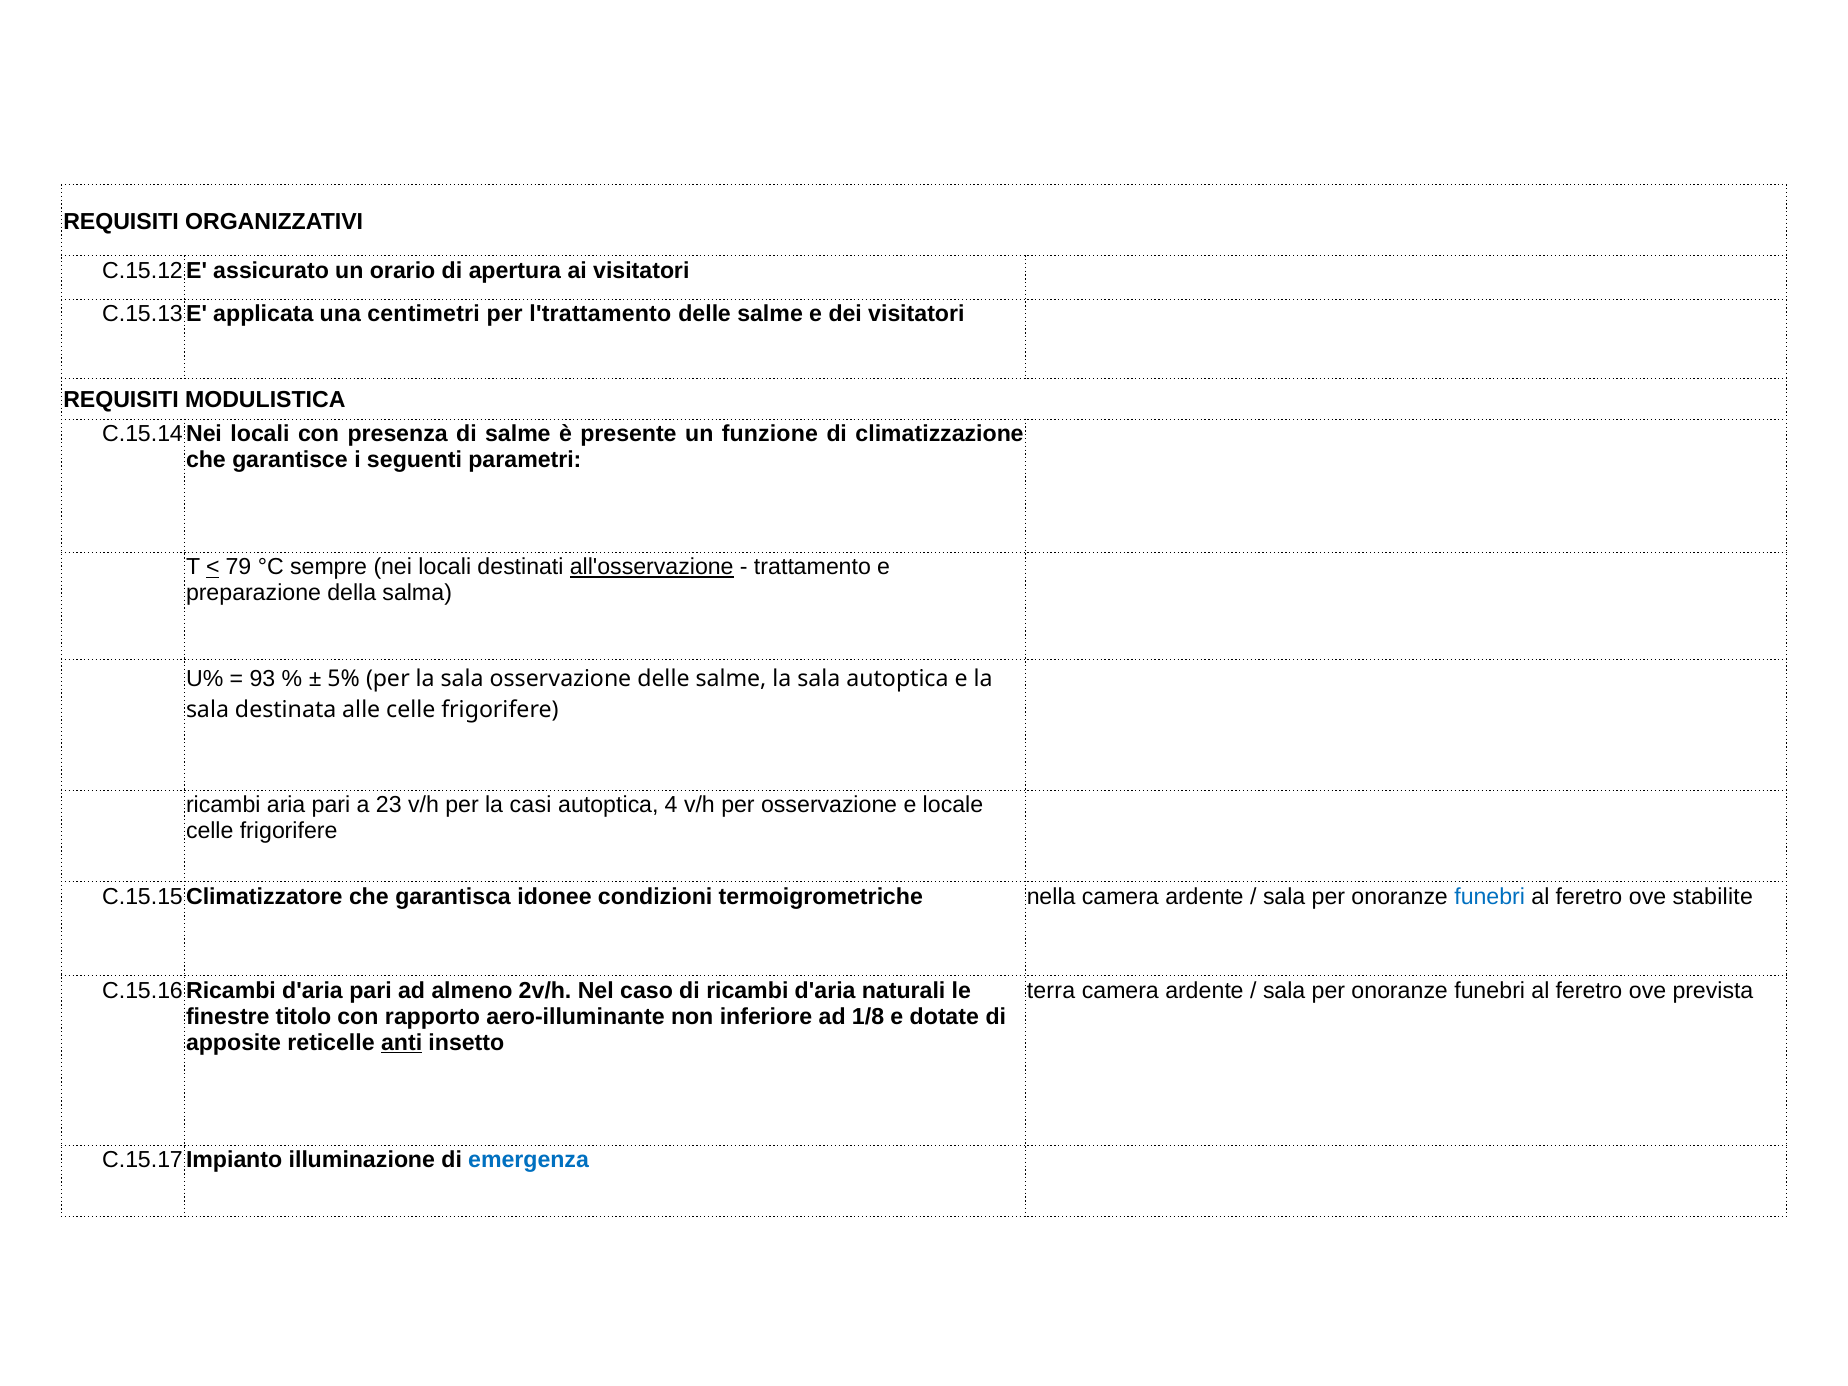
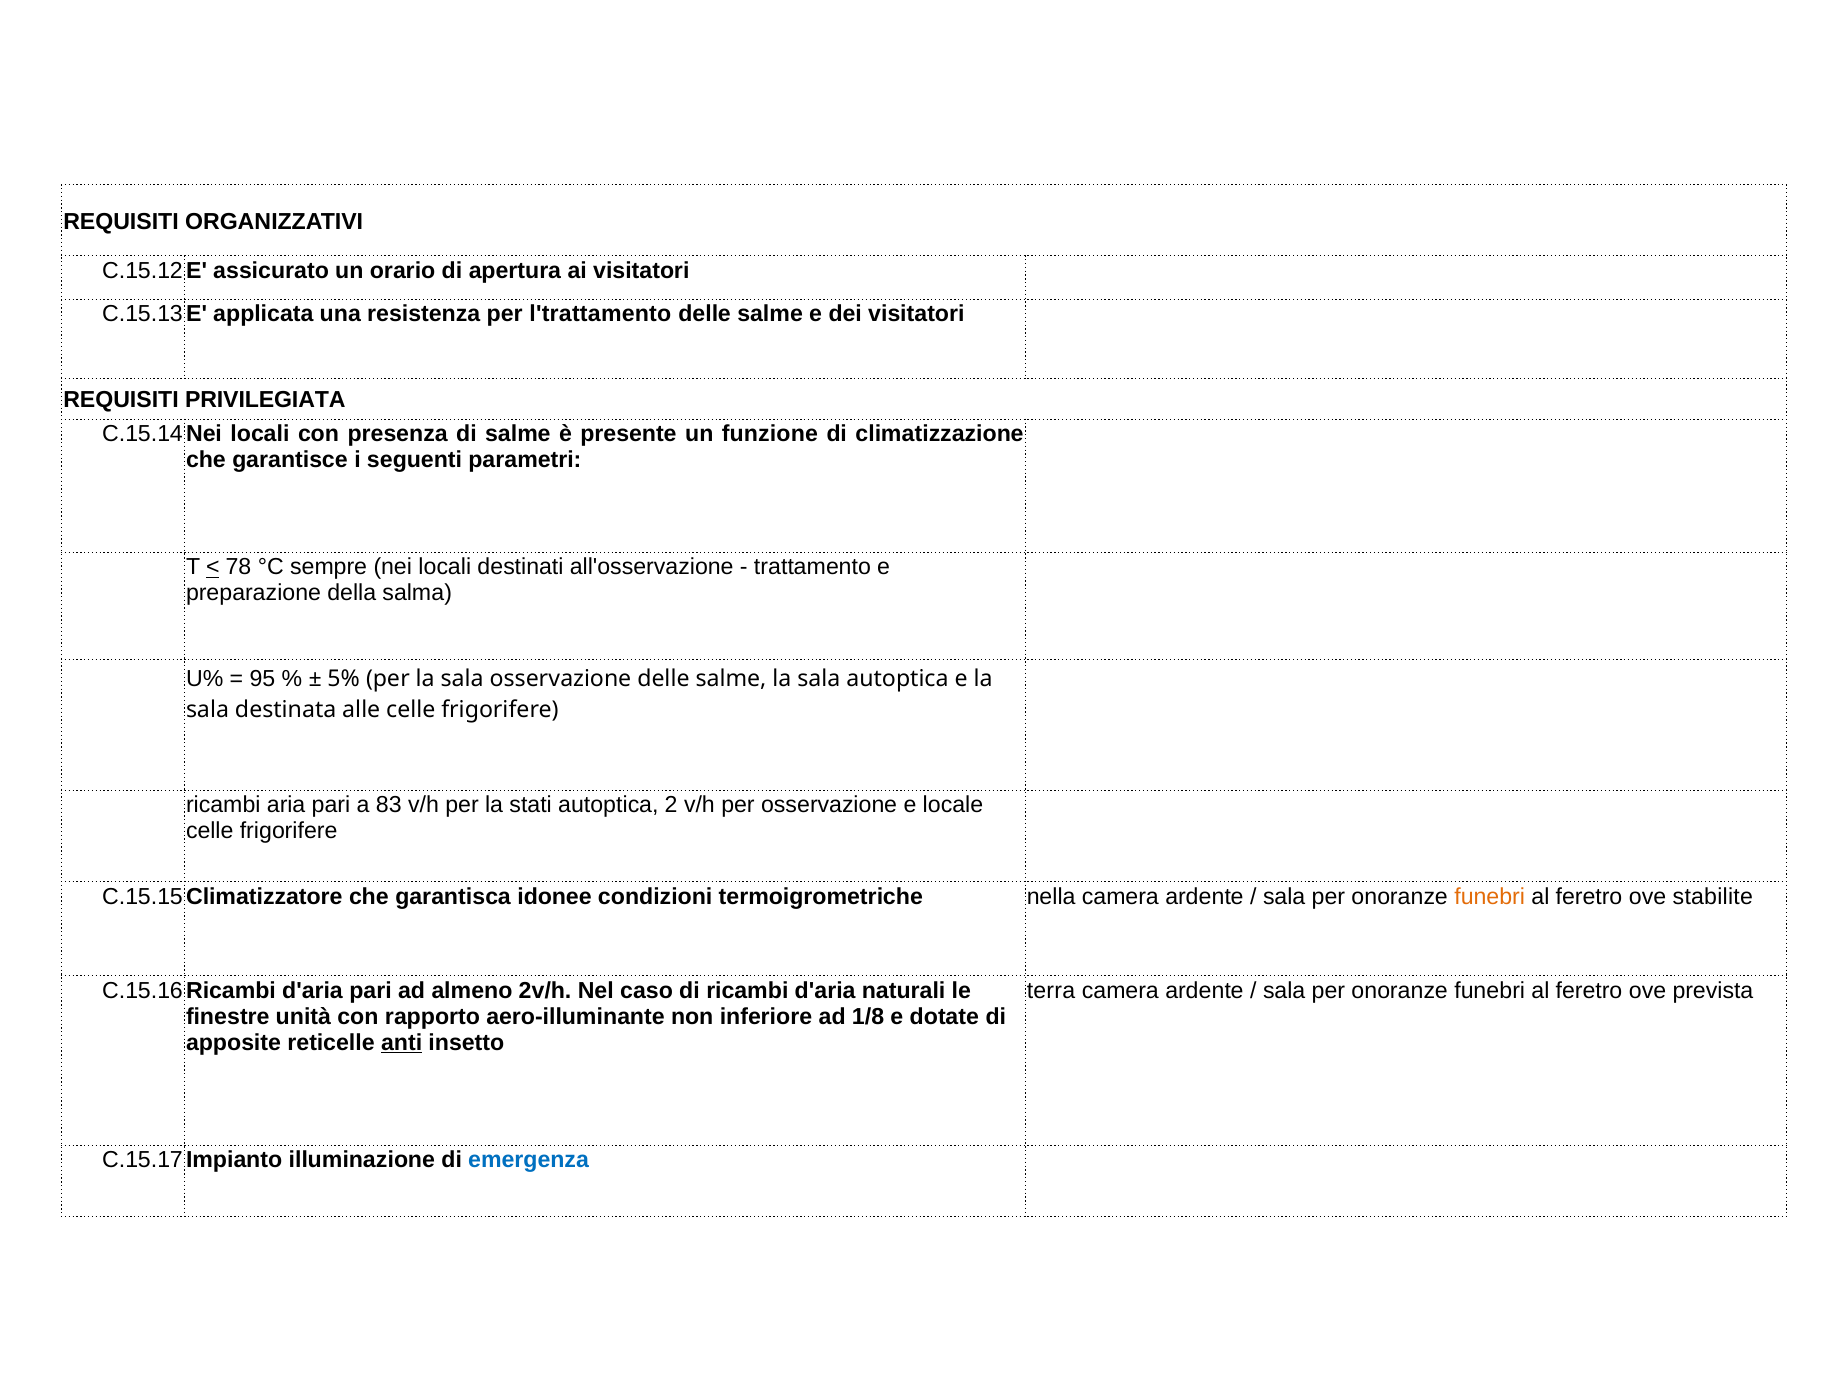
centimetri: centimetri -> resistenza (424, 314)
MODULISTICA: MODULISTICA -> PRIVILEGIATA (265, 400)
79: 79 -> 78 (238, 567)
all'osservazione underline: present -> none (652, 567)
93: 93 -> 95 (262, 678)
23: 23 -> 83 (389, 805)
casi: casi -> stati (531, 805)
4: 4 -> 2 (671, 805)
funebri colour: blue -> orange (1490, 897)
titolo: titolo -> unità (303, 1017)
